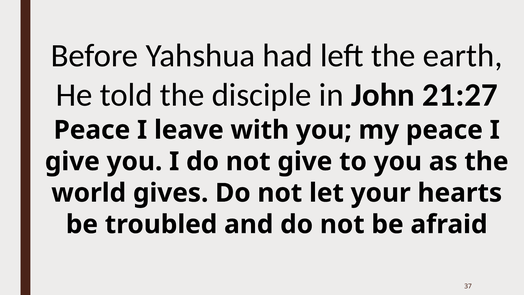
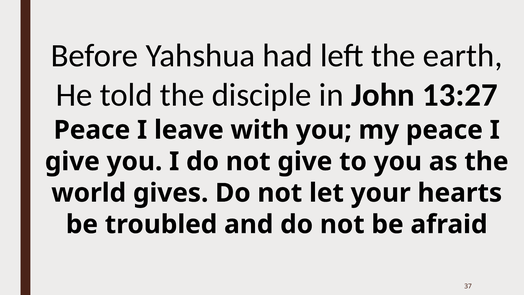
21:27: 21:27 -> 13:27 (460, 95)
